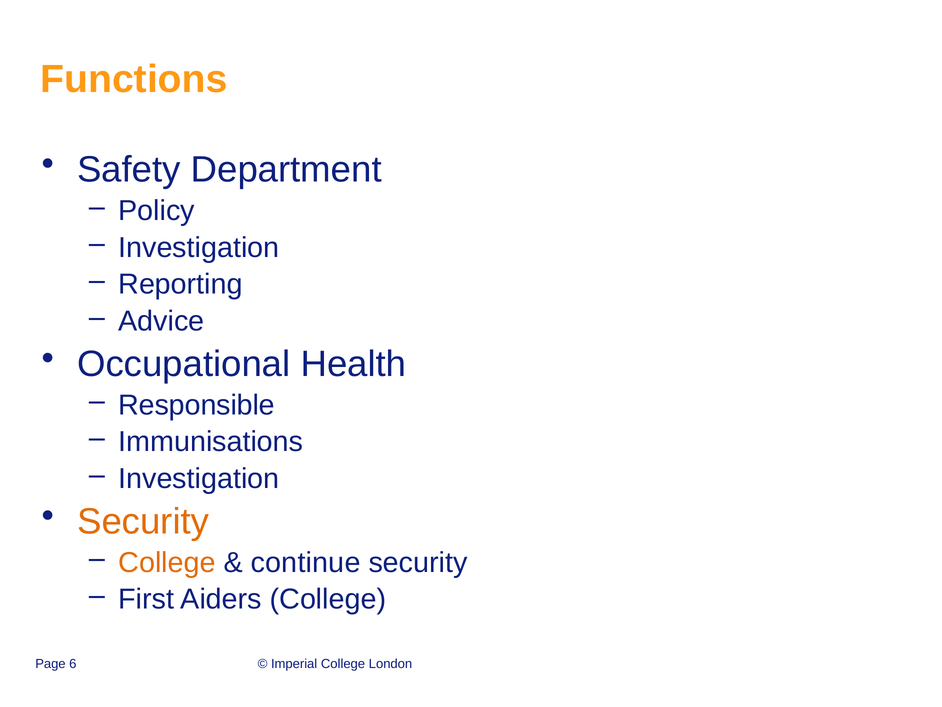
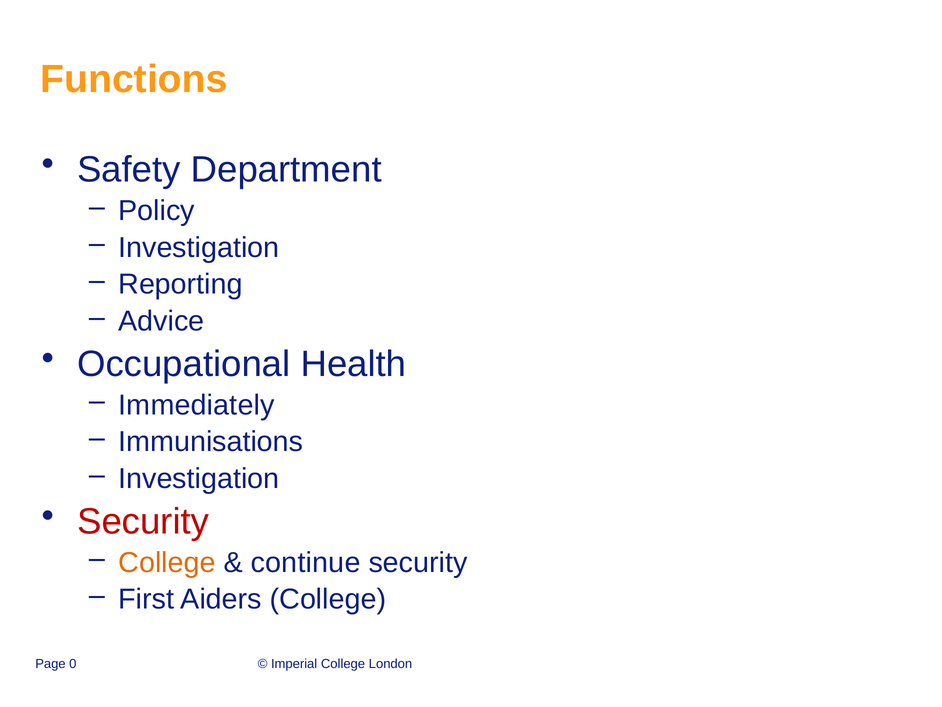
Responsible: Responsible -> Immediately (196, 405)
Security colour: orange -> red (143, 521)
6: 6 -> 0 (73, 663)
